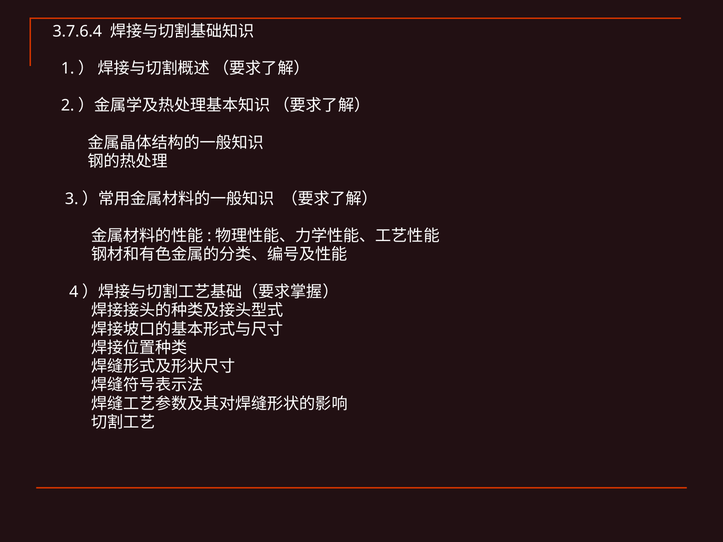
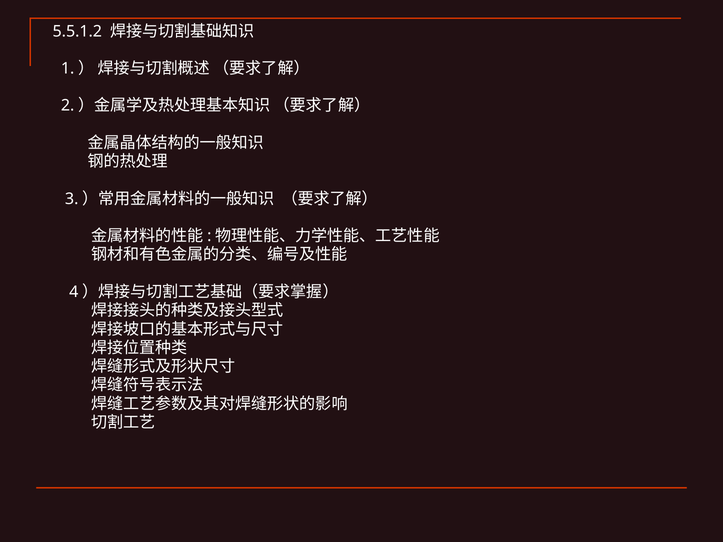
3.7.6.4: 3.7.6.4 -> 5.5.1.2 (77, 31)
